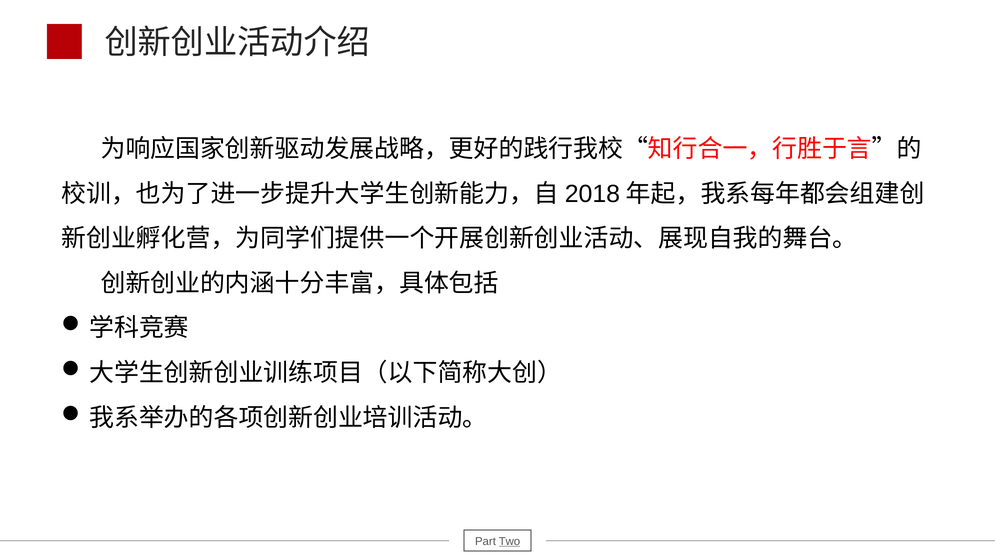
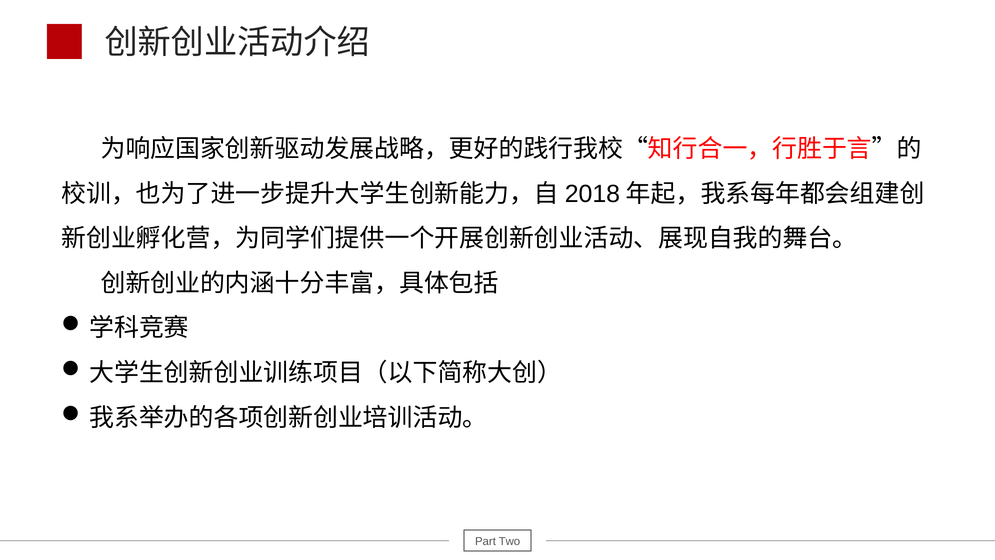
Two underline: present -> none (509, 541)
